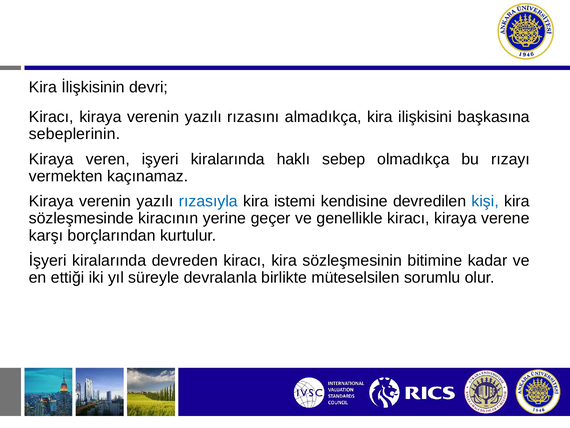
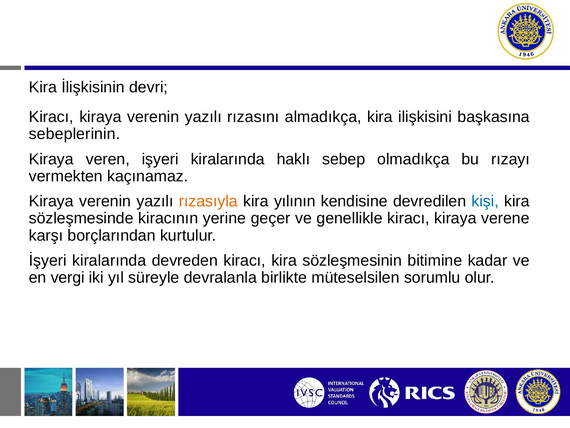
rızasıyla colour: blue -> orange (208, 201)
istemi: istemi -> yılının (295, 201)
ettiği: ettiği -> vergi (68, 277)
